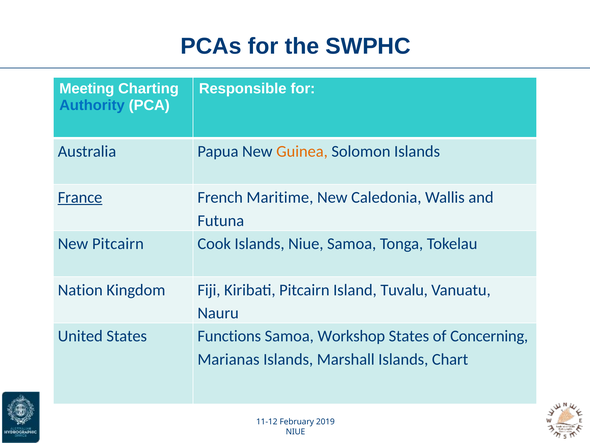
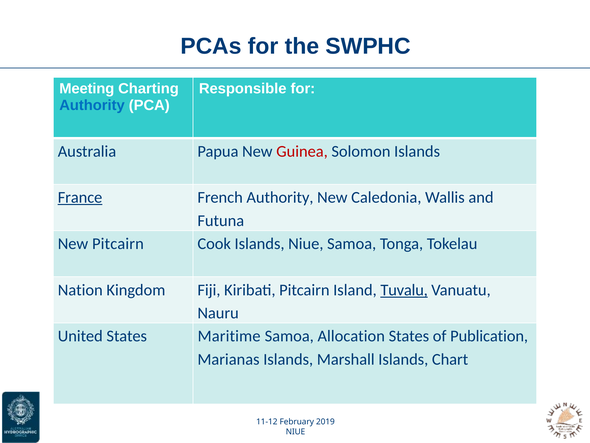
Guinea colour: orange -> red (302, 151)
French Maritime: Maritime -> Authority (280, 197)
Tuvalu underline: none -> present (404, 290)
Functions: Functions -> Maritime (229, 336)
Workshop: Workshop -> Allocation (351, 336)
Concerning: Concerning -> Publication (489, 336)
